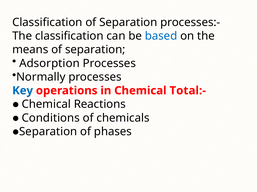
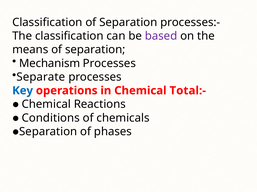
based colour: blue -> purple (161, 36)
Adsorption: Adsorption -> Mechanism (50, 64)
Normally: Normally -> Separate (41, 77)
